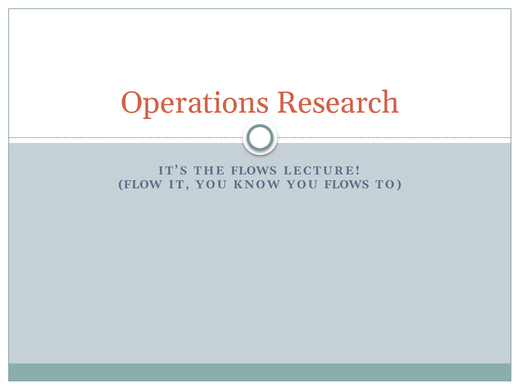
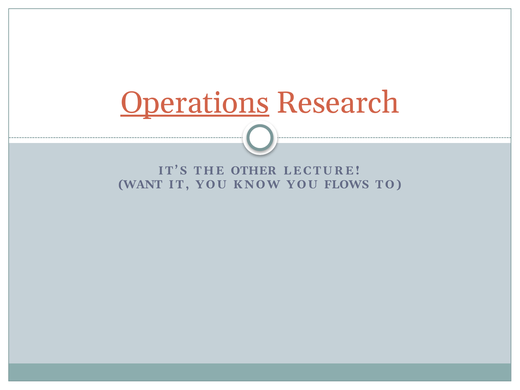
Operations underline: none -> present (195, 103)
THE FLOWS: FLOWS -> OTHER (254, 171)
FLOW: FLOW -> WANT (140, 184)
